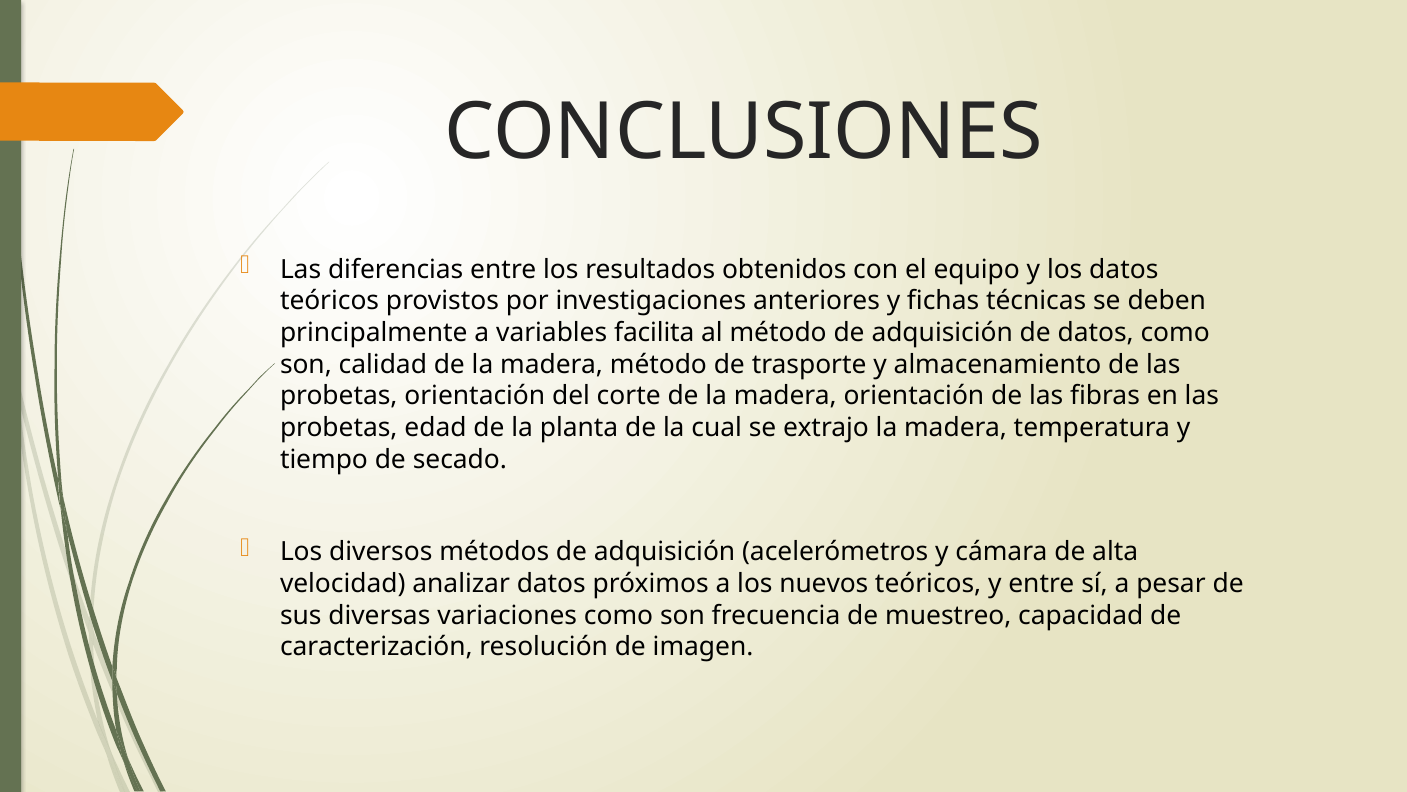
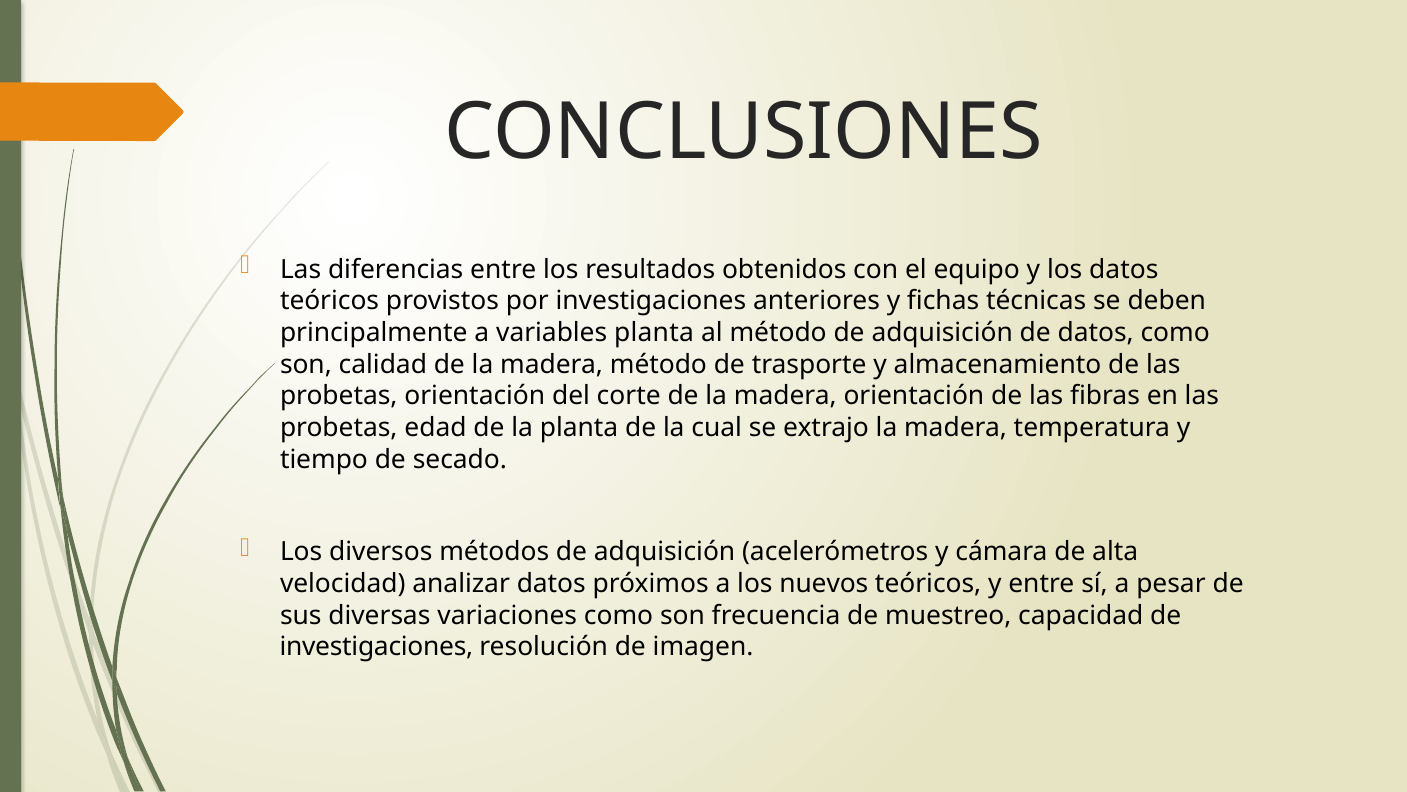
variables facilita: facilita -> planta (654, 333)
caracterización: caracterización -> investigaciones (376, 647)
